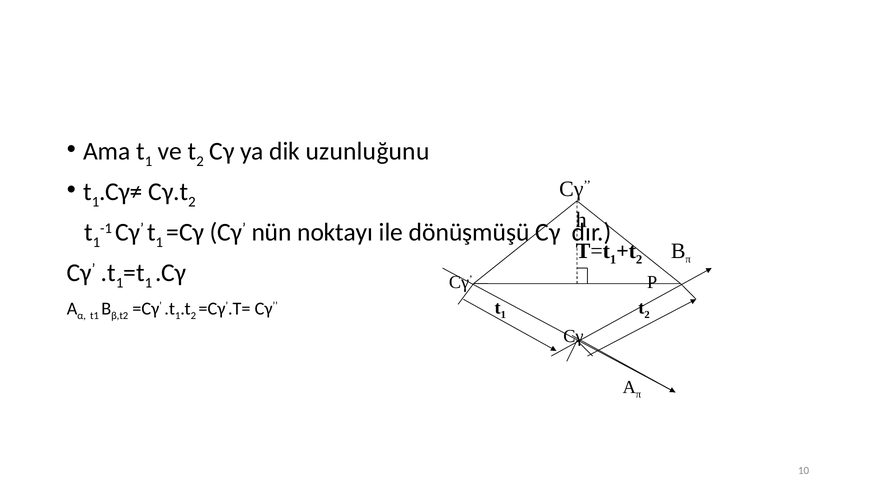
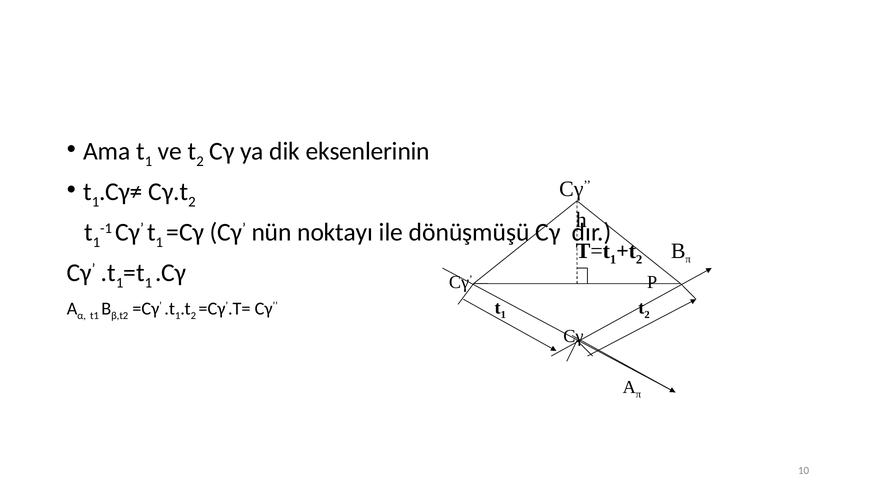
uzunluğunu: uzunluğunu -> eksenlerinin (368, 151)
